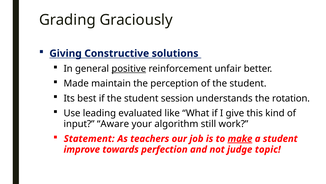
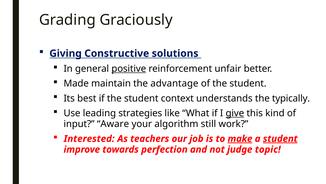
perception: perception -> advantage (174, 83)
session: session -> context (177, 98)
rotation: rotation -> typically (291, 98)
evaluated: evaluated -> strategies (140, 113)
give underline: none -> present (235, 113)
Statement: Statement -> Interested (89, 138)
student underline: none -> present (280, 138)
